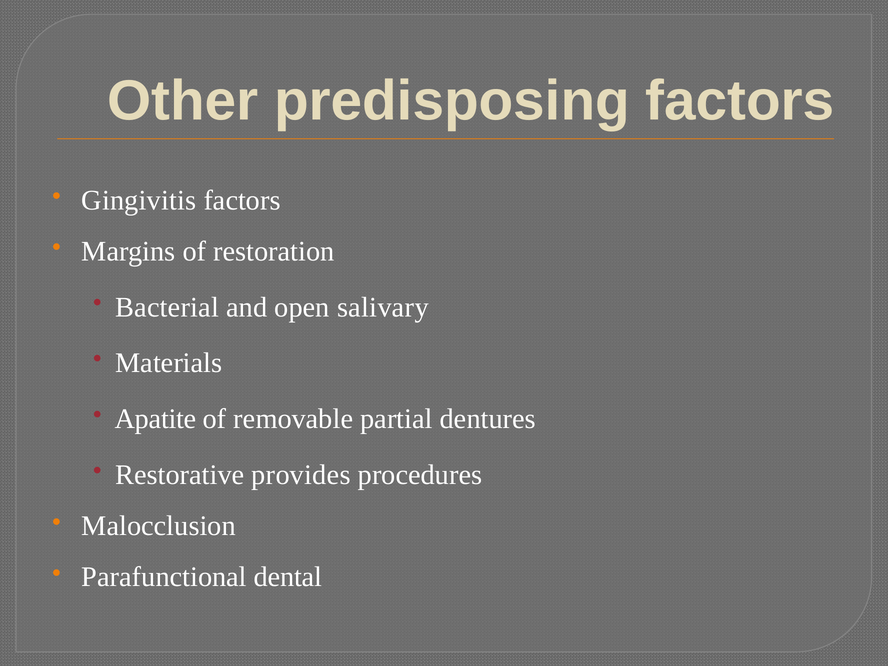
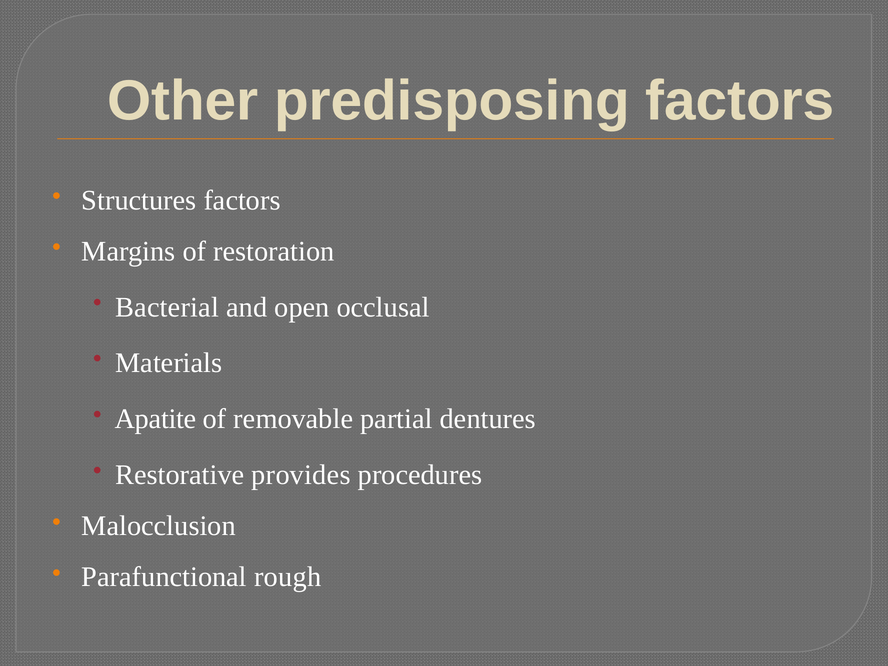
Gingivitis: Gingivitis -> Structures (139, 200)
salivary: salivary -> occlusal (383, 307)
dental: dental -> rough (288, 577)
